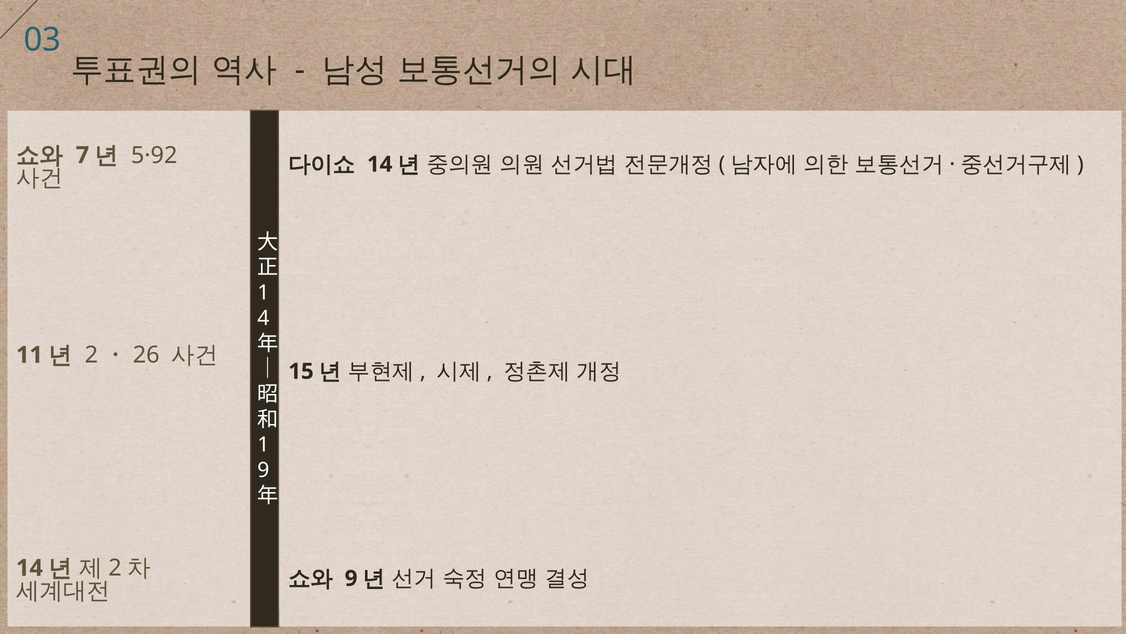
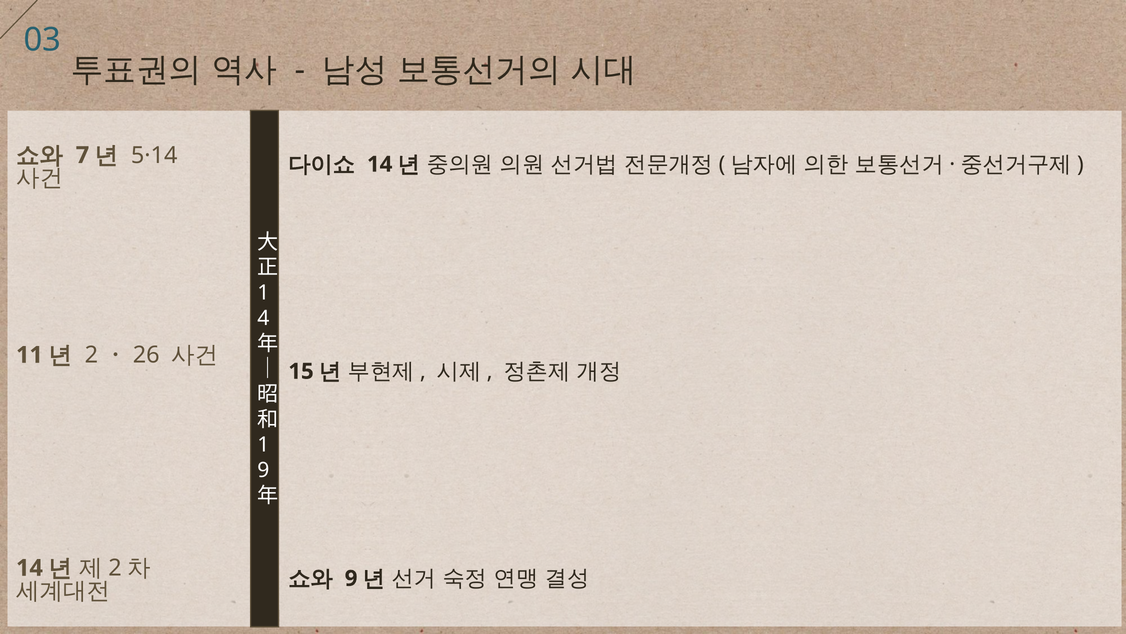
5·92: 5·92 -> 5·14 (154, 155)
